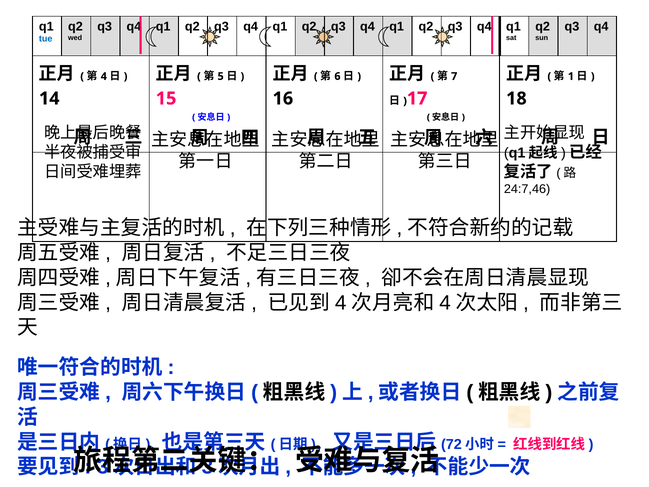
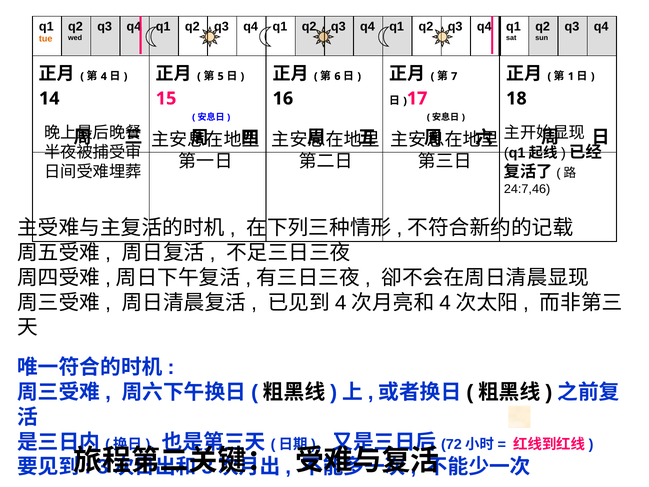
tue colour: blue -> orange (46, 39)
